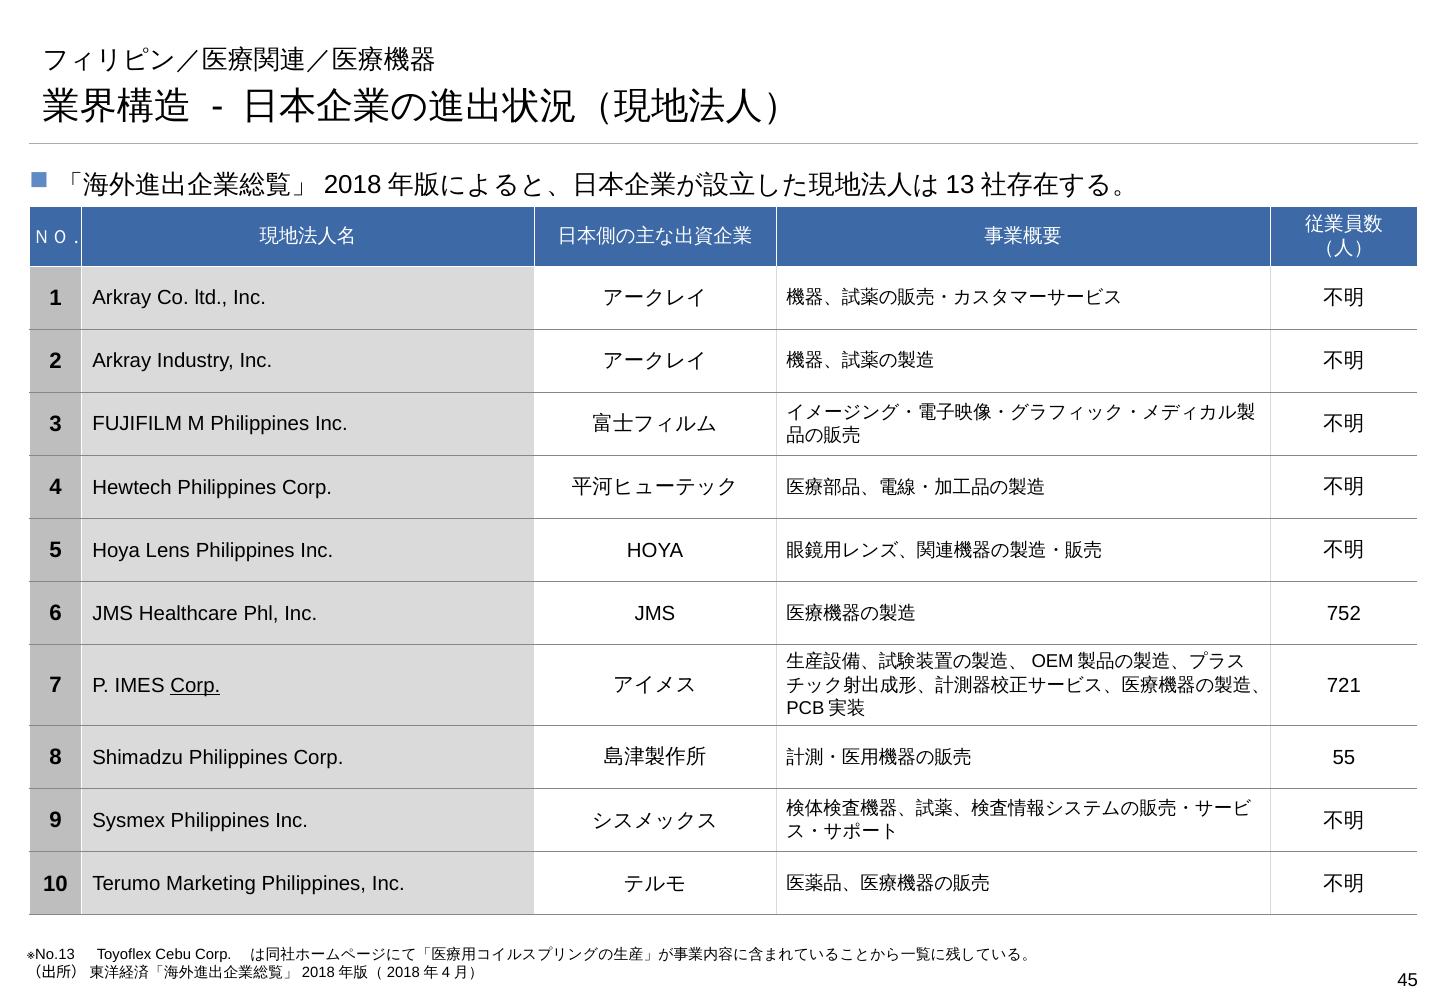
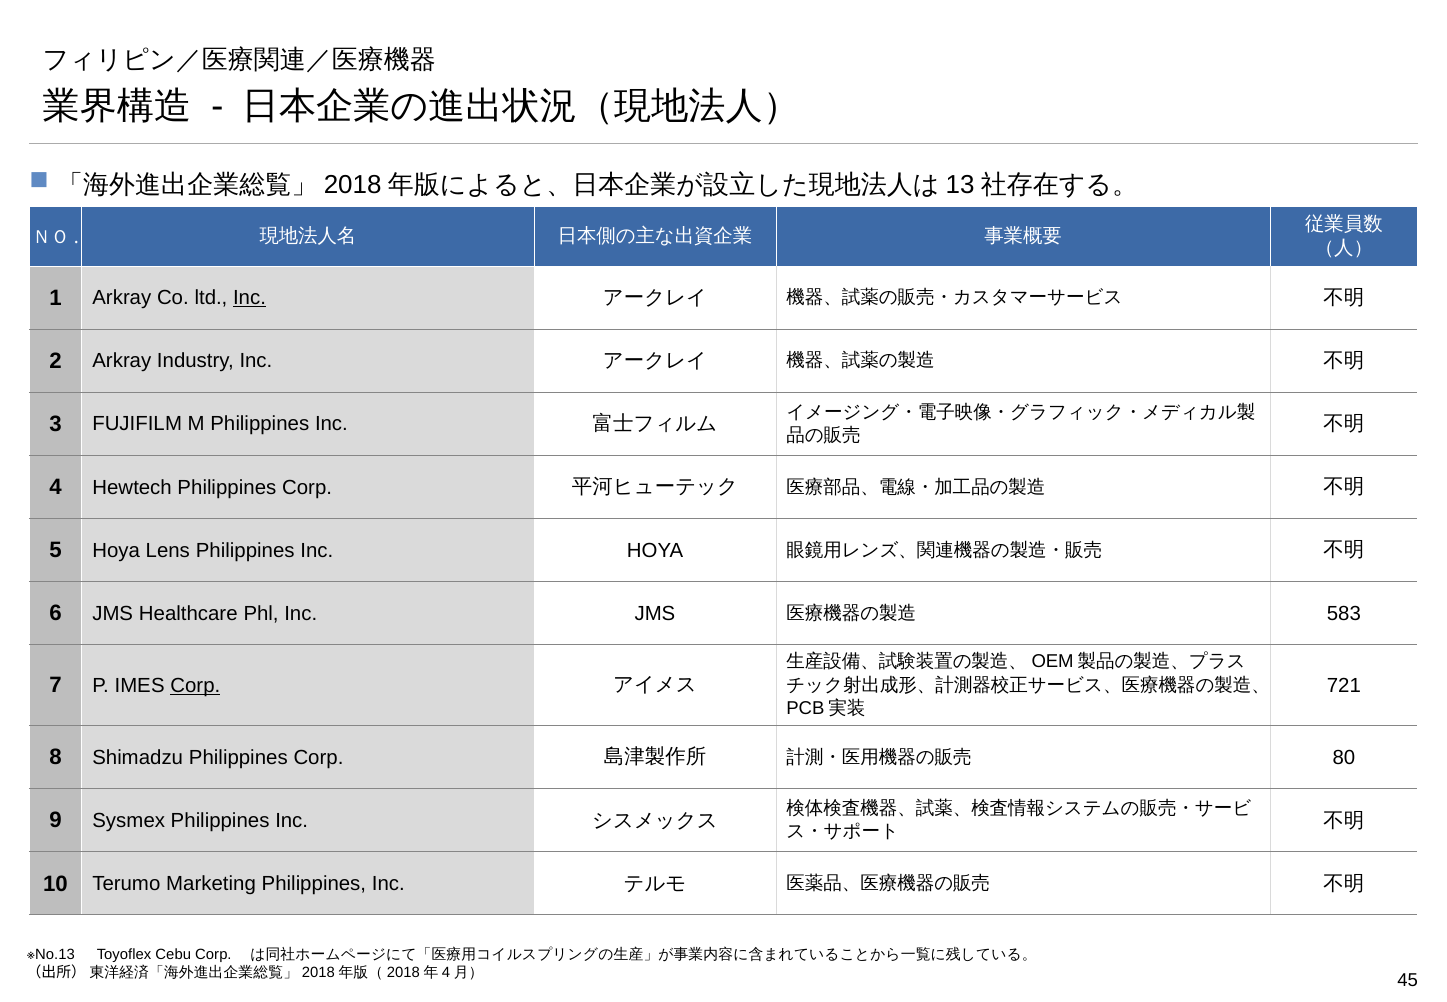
Inc underline: none -> present (249, 298)
752: 752 -> 583 (1344, 613)
55: 55 -> 80 (1344, 757)
